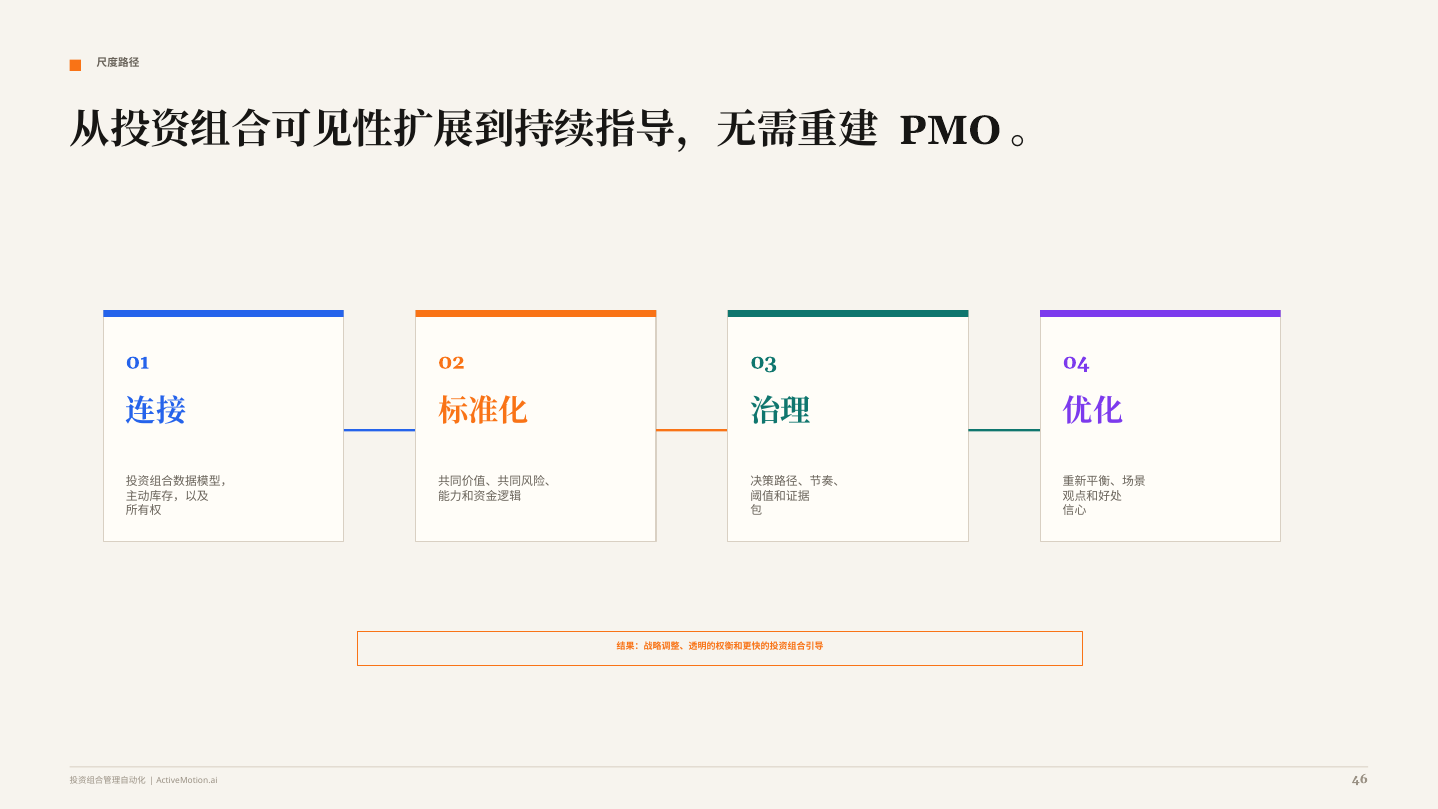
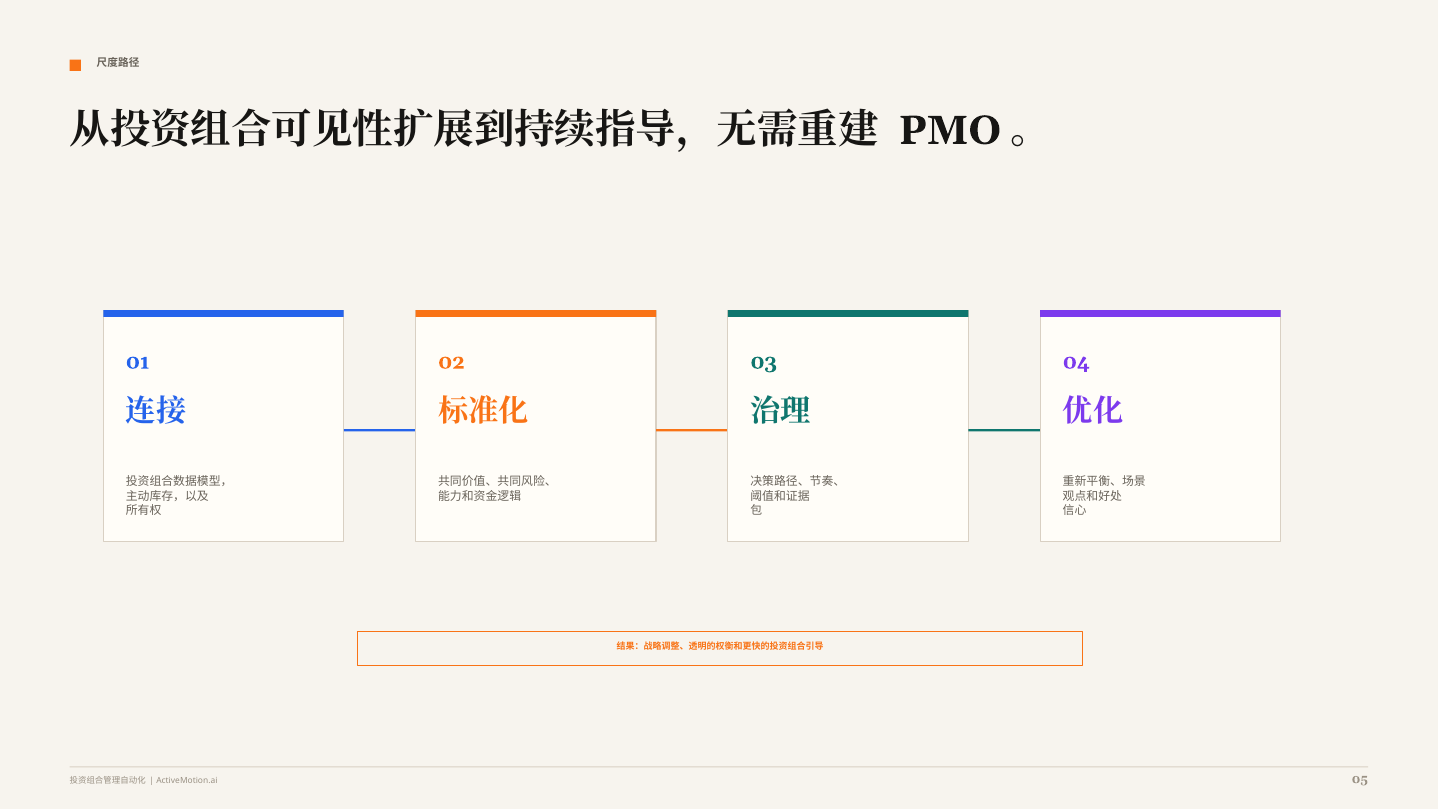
46: 46 -> 05 (1360, 779)
